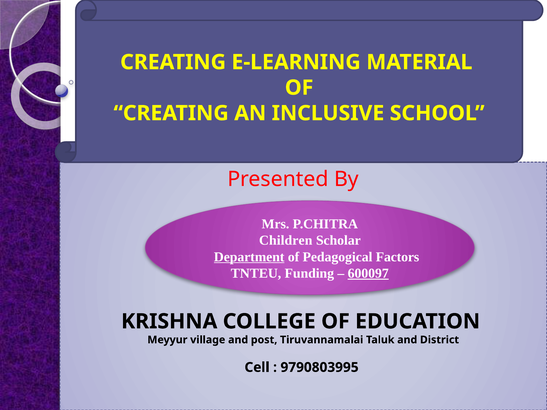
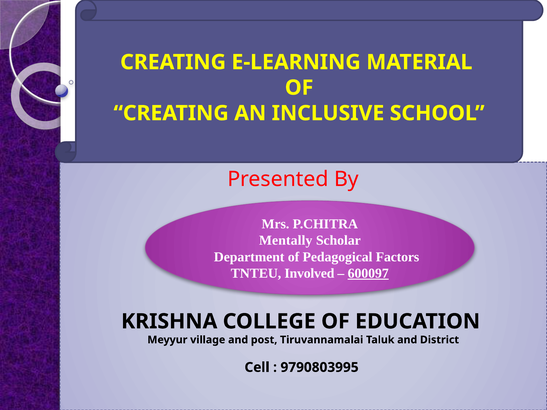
Children: Children -> Mentally (286, 241)
Department underline: present -> none (249, 257)
Funding: Funding -> Involved (309, 273)
